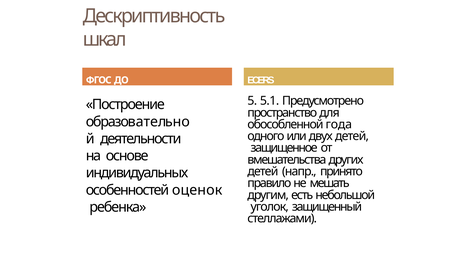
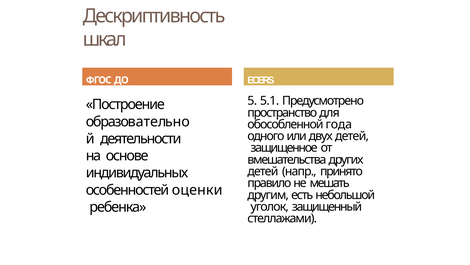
оценок: оценок -> оценки (197, 190)
